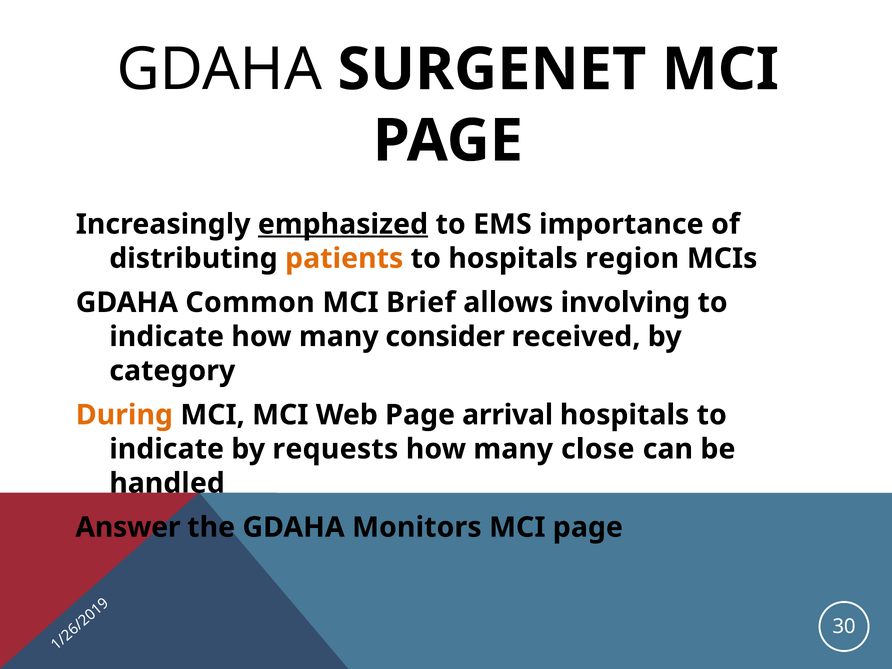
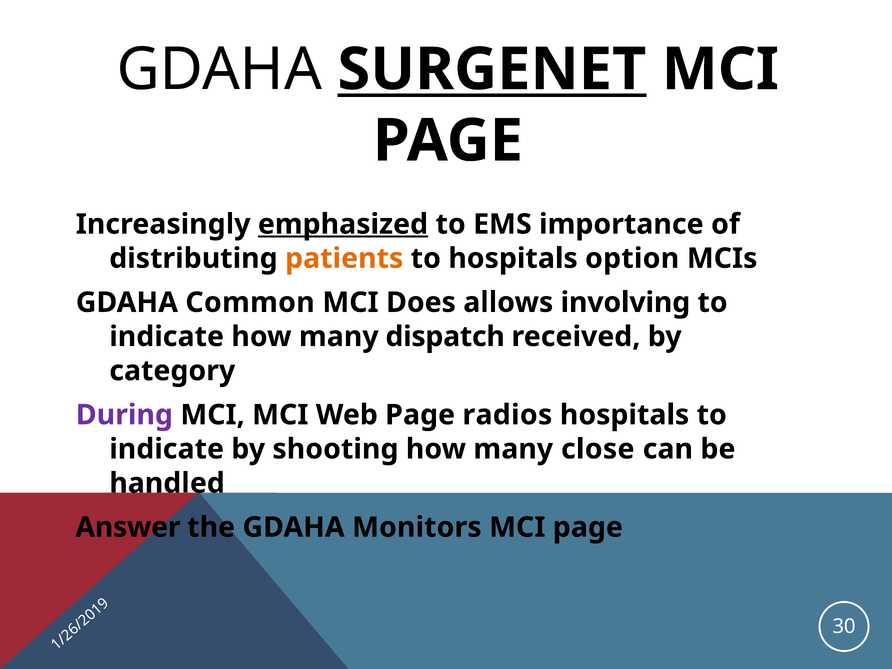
SURGENET underline: none -> present (492, 70)
region: region -> option (632, 258)
Brief: Brief -> Does (421, 302)
consider: consider -> dispatch (445, 337)
During colour: orange -> purple (124, 415)
arrival: arrival -> radios (507, 415)
requests: requests -> shooting (335, 449)
